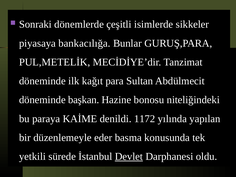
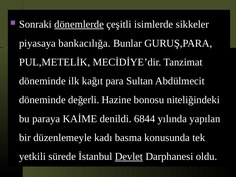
dönemlerde underline: none -> present (79, 24)
başkan: başkan -> değerli (84, 100)
1172: 1172 -> 6844 (145, 119)
eder: eder -> kadı (103, 138)
